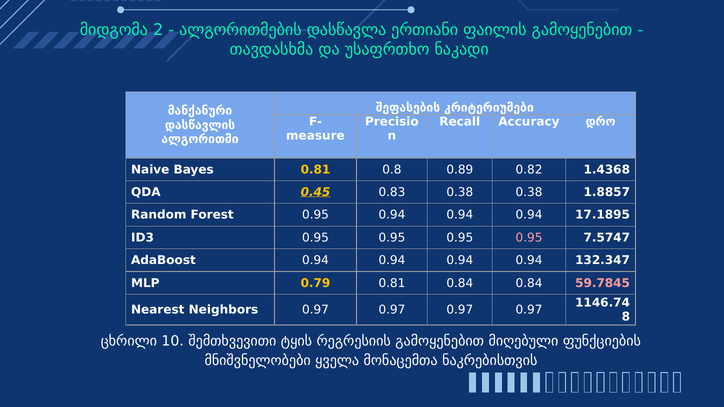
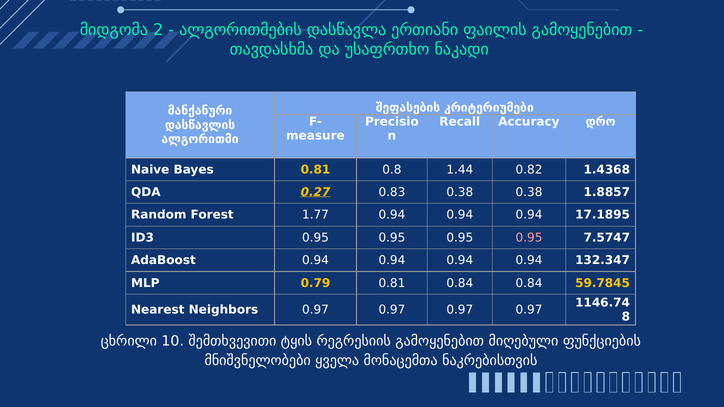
0.89: 0.89 -> 1.44 (460, 170)
0.45: 0.45 -> 0.27 (316, 192)
Forest 0.95: 0.95 -> 1.77 (315, 215)
59.7845 colour: pink -> yellow (603, 283)
